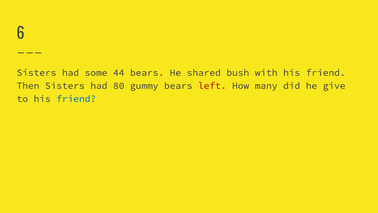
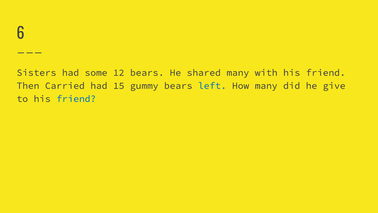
44: 44 -> 12 (119, 73)
shared bush: bush -> many (238, 73)
Then Sisters: Sisters -> Carried (65, 86)
80: 80 -> 15 (119, 86)
left colour: red -> blue (212, 86)
